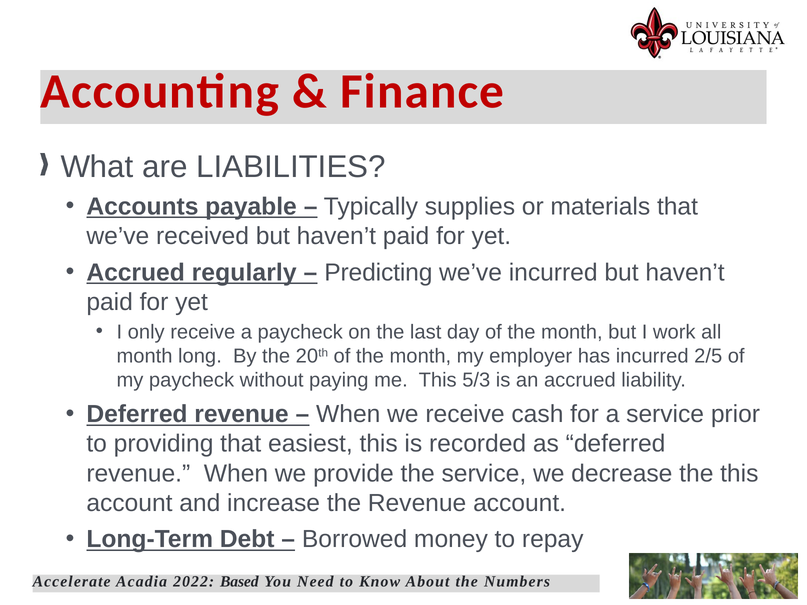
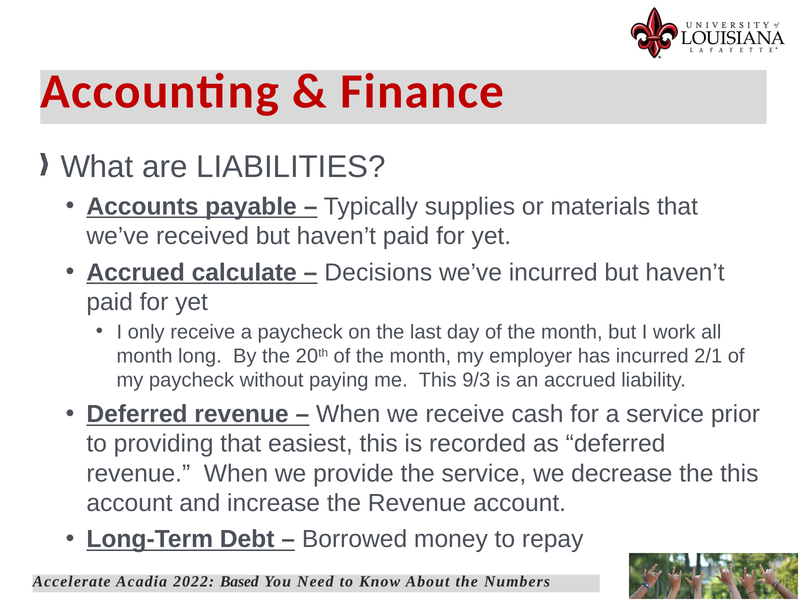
regularly: regularly -> calculate (244, 273)
Predicting: Predicting -> Decisions (378, 273)
2/5: 2/5 -> 2/1 (708, 356)
5/3: 5/3 -> 9/3 (476, 380)
